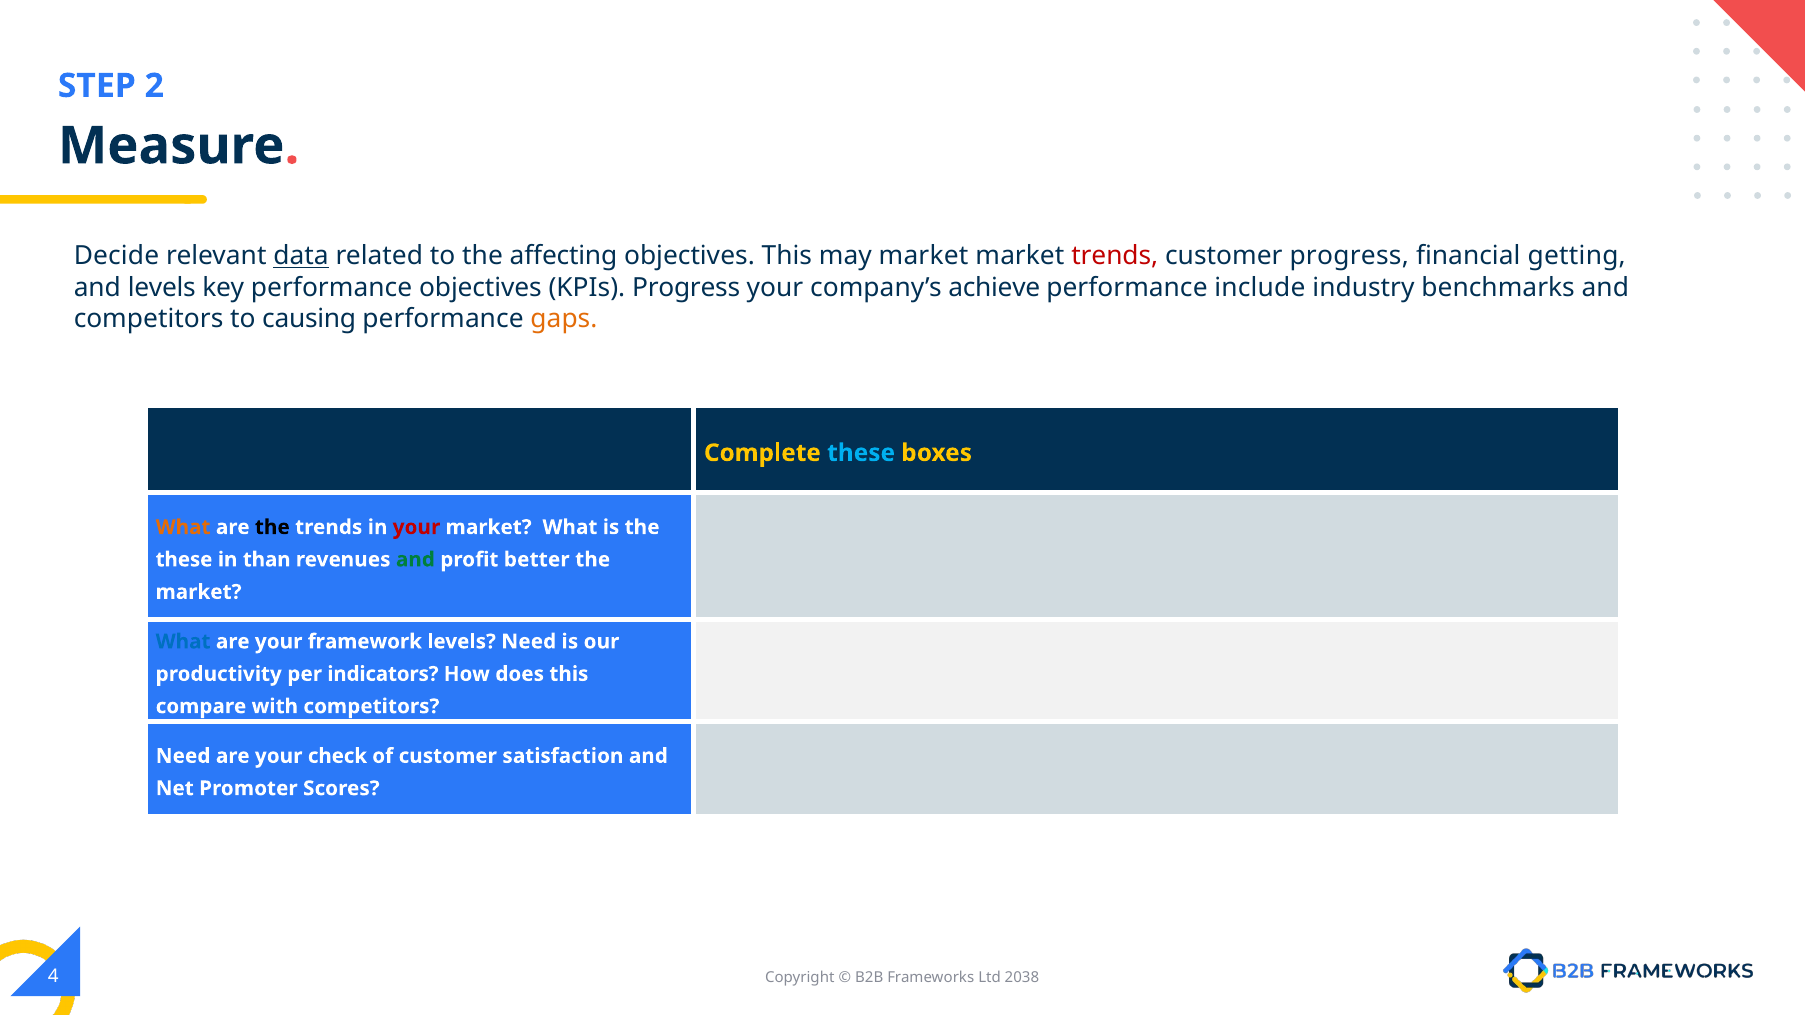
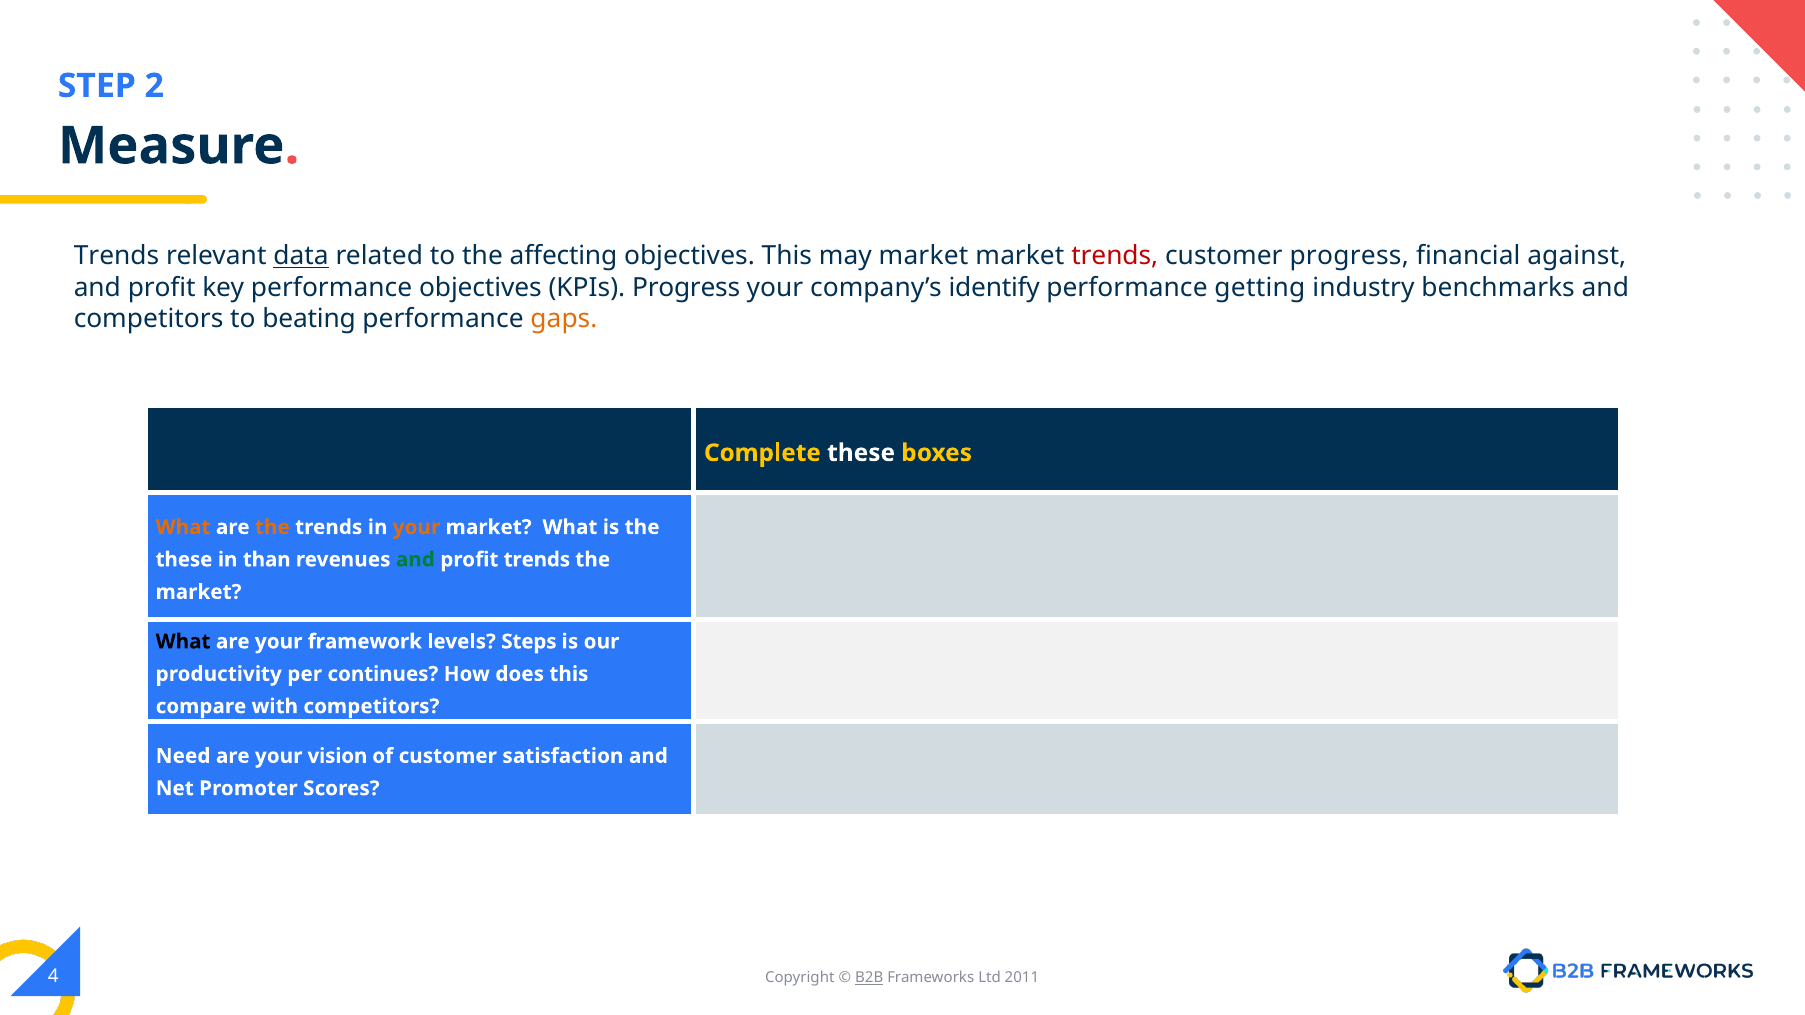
Decide: Decide -> Trends (117, 256)
getting: getting -> against (1577, 256)
levels: levels -> profit (162, 288)
achieve: achieve -> identify (994, 288)
include: include -> getting (1260, 288)
causing: causing -> beating (309, 319)
these colour: light blue -> white (861, 453)
the colour: black -> orange (272, 527)
your colour: red -> orange (416, 527)
profit better: better -> trends (537, 560)
What colour: blue -> black (183, 642)
levels Need: Need -> Steps (529, 642)
indicators: indicators -> continues (383, 674)
check: check -> vision (337, 756)
B2B underline: none -> present (869, 978)
2038: 2038 -> 2011 (1022, 978)
